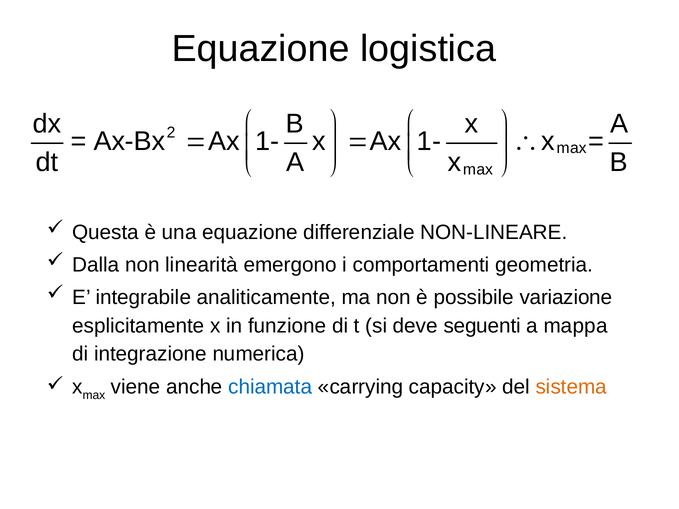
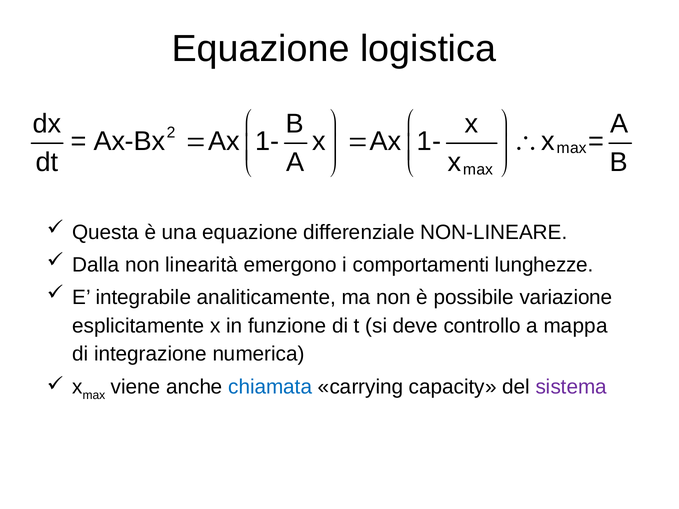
geometria: geometria -> lunghezze (544, 265)
seguenti: seguenti -> controllo (482, 326)
sistema colour: orange -> purple (571, 387)
